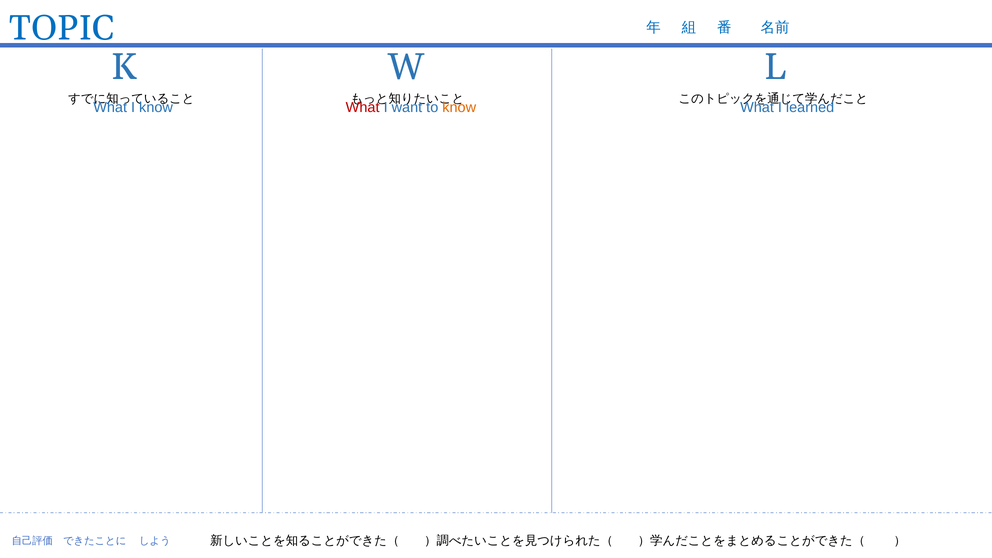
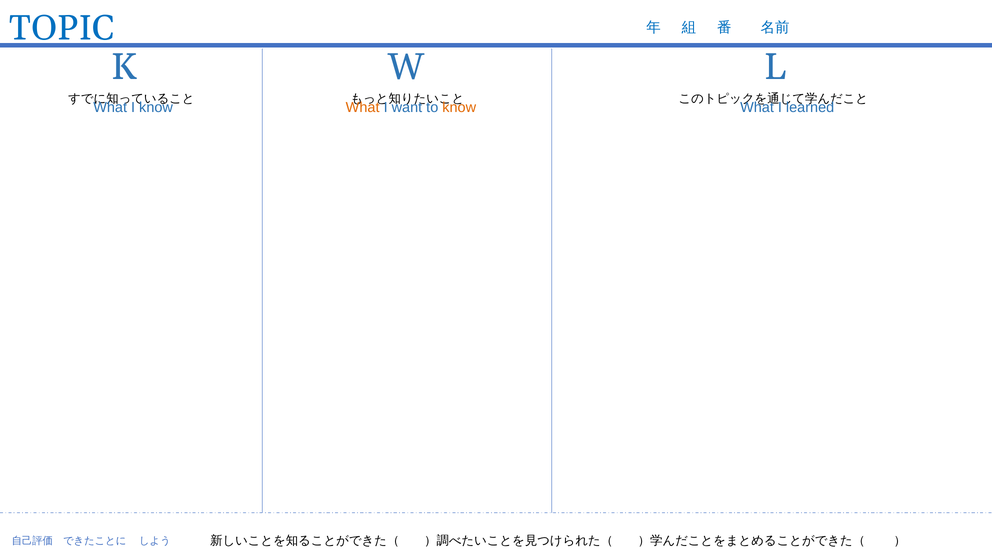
What colour: red -> orange (363, 108)
